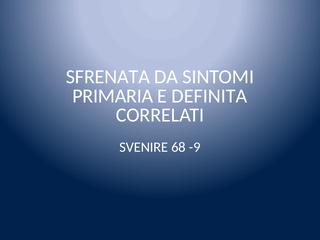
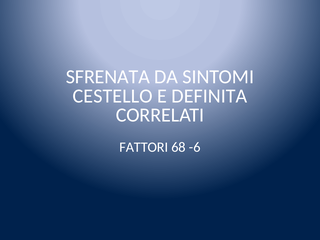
PRIMARIA: PRIMARIA -> CESTELLO (113, 96)
SVENIRE: SVENIRE -> FATTORI (144, 147)
-9: -9 -> -6 (195, 147)
